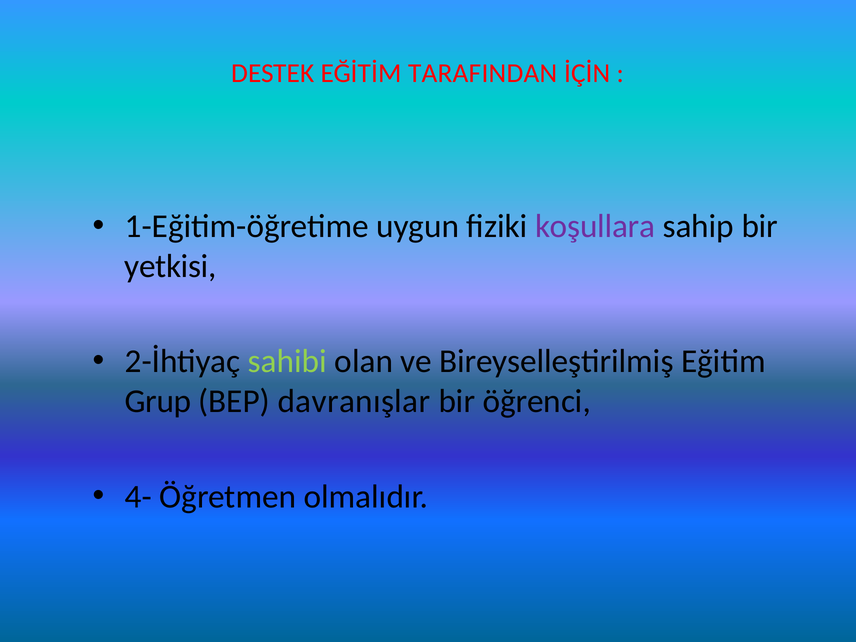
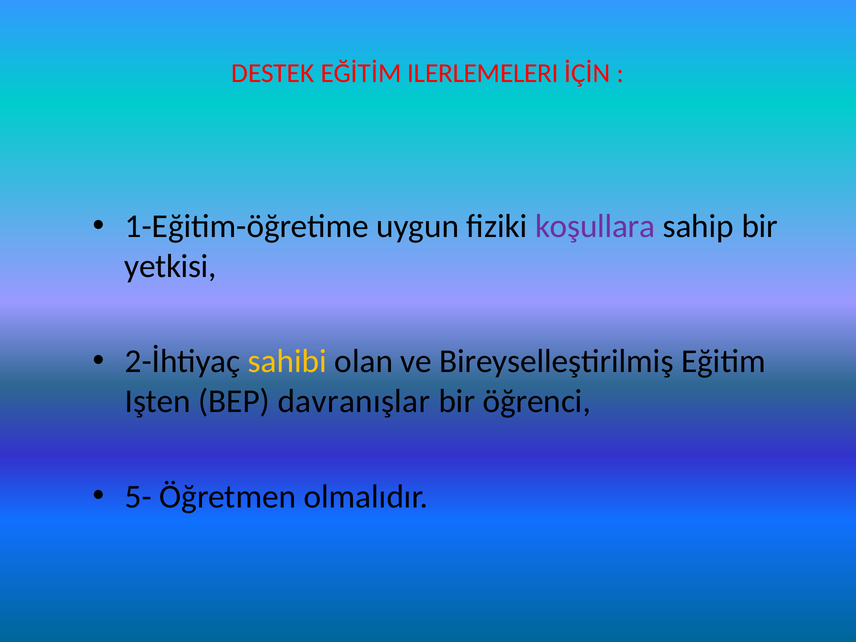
TARAFINDAN: TARAFINDAN -> ILERLEMELERI (483, 73)
sahibi colour: light green -> yellow (287, 361)
Grup: Grup -> Işten (158, 401)
4-: 4- -> 5- (138, 497)
